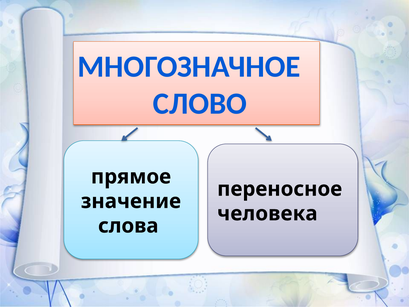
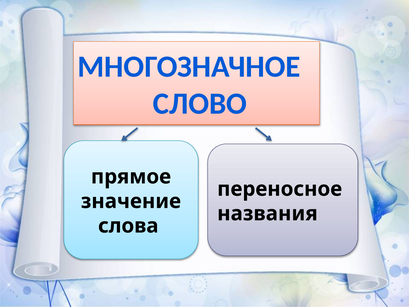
человека: человека -> названия (267, 213)
